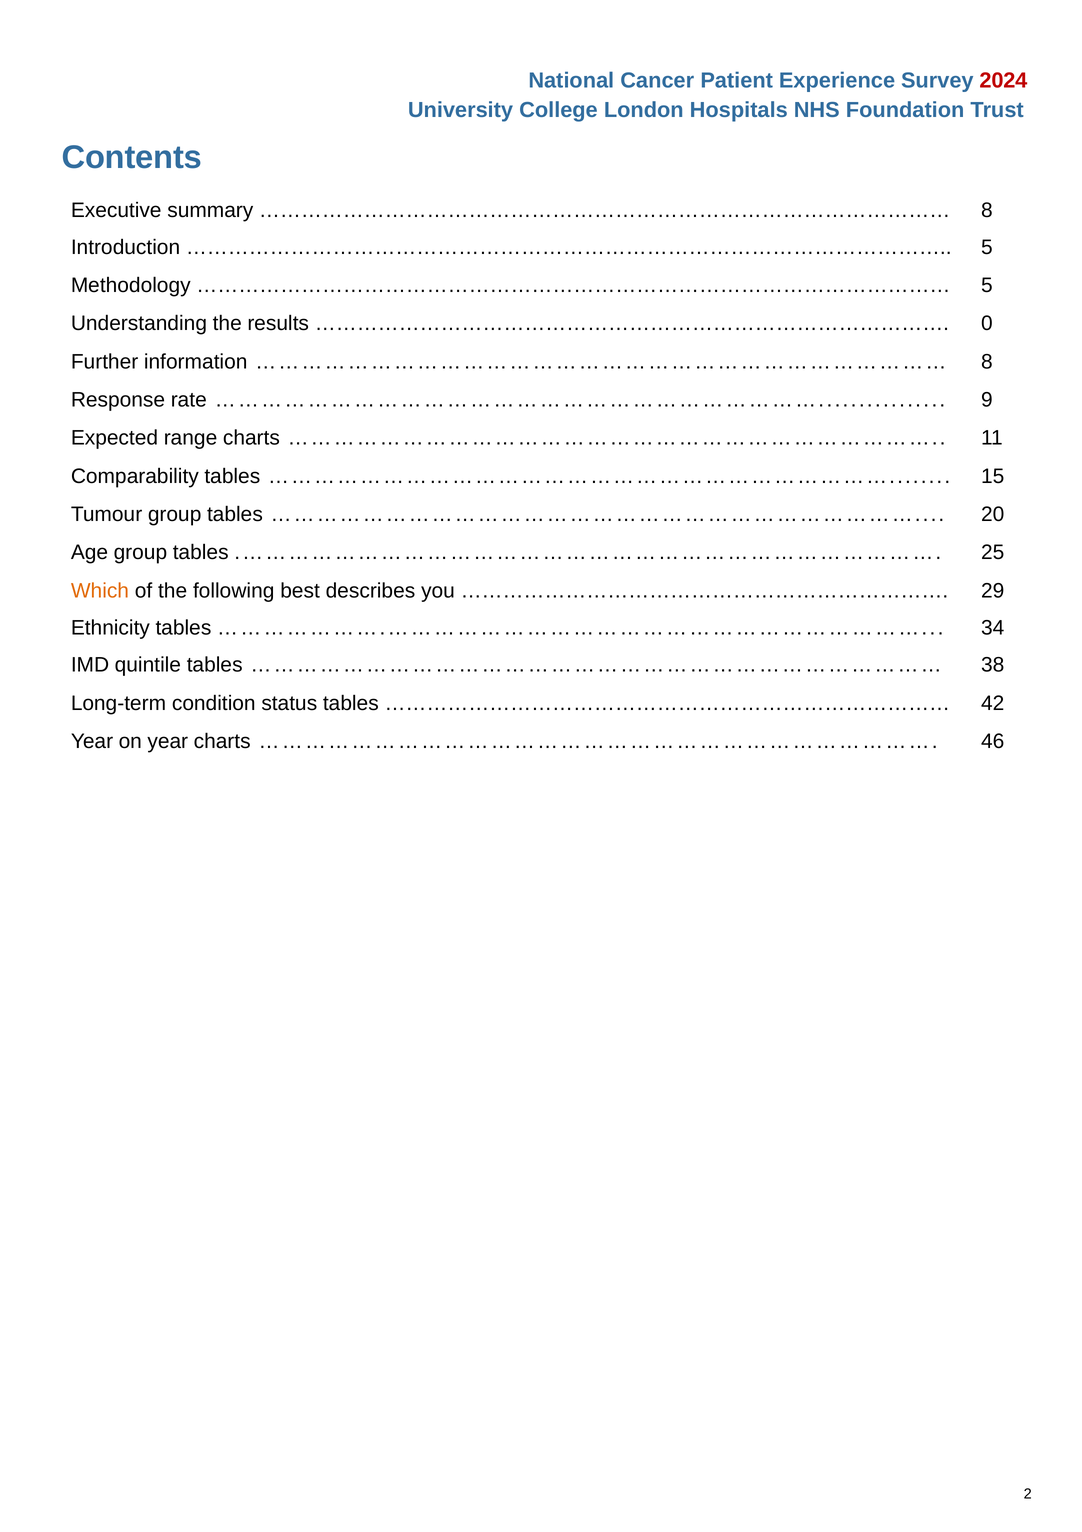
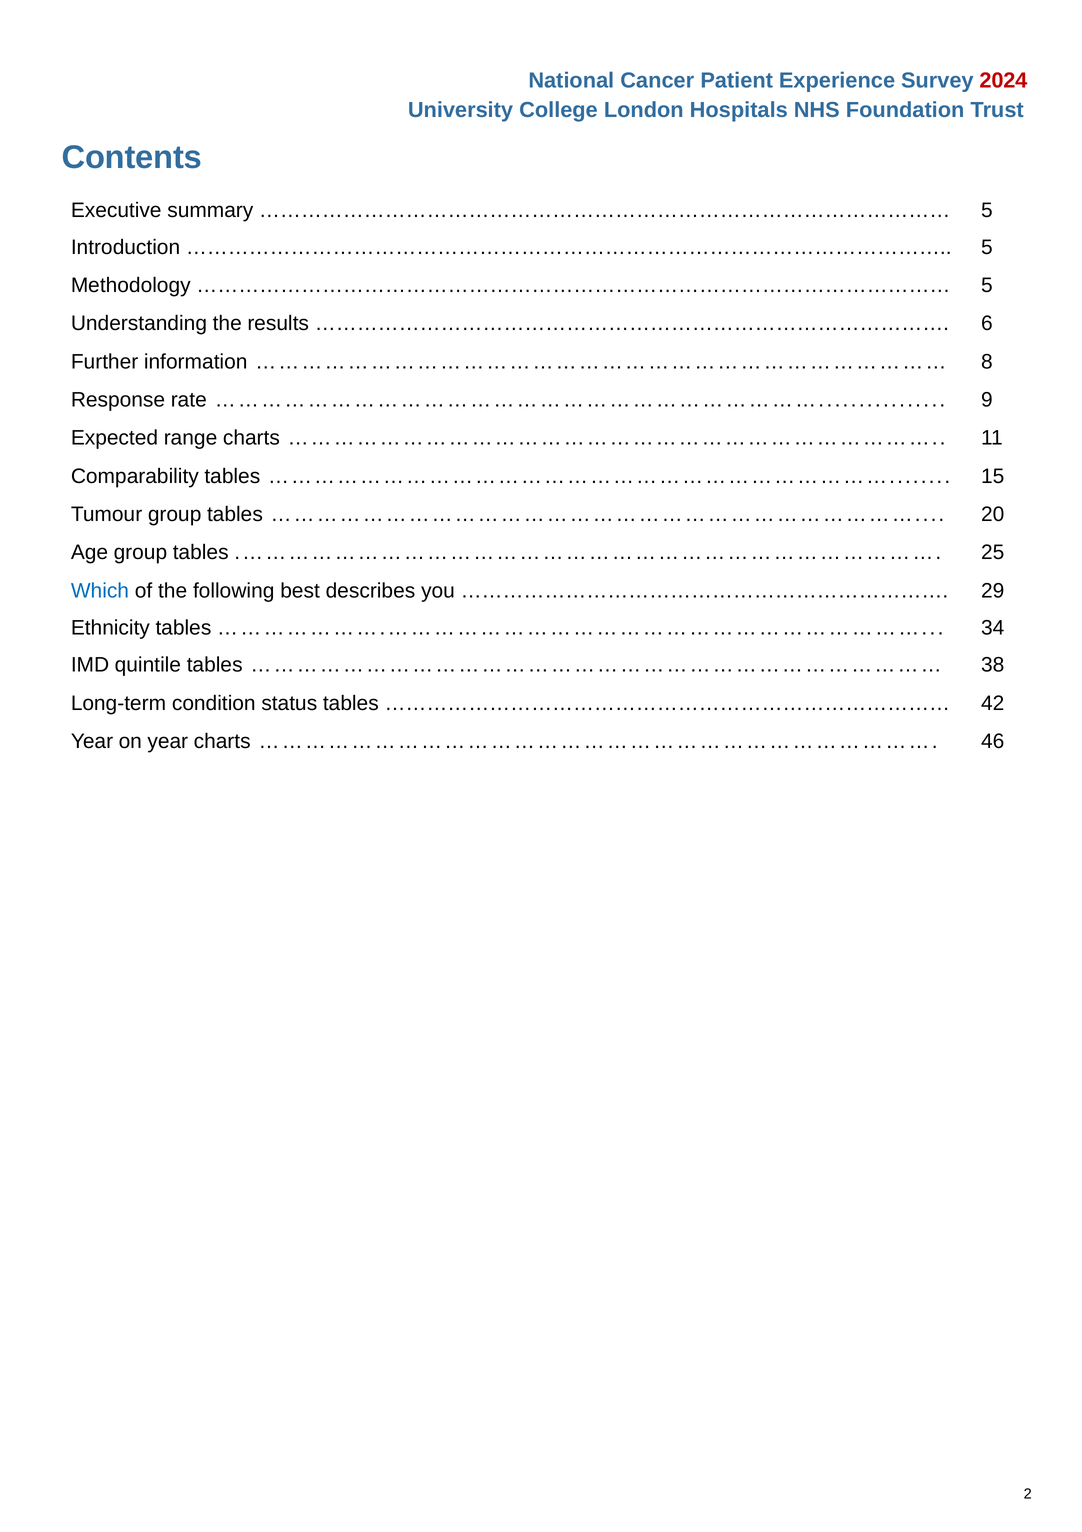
8: 8 -> 5 (987, 210)
0: 0 -> 6 (987, 323)
Which colour: orange -> blue (100, 590)
